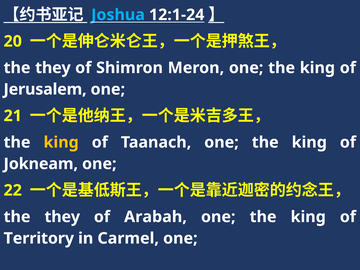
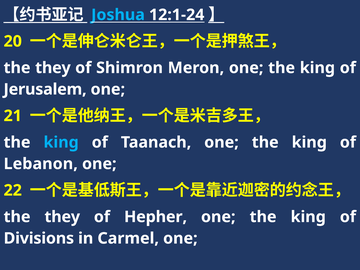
king colour: yellow -> light blue (61, 142)
Jokneam: Jokneam -> Lebanon (41, 164)
Arabah: Arabah -> Hepher (156, 217)
Territory: Territory -> Divisions (39, 238)
